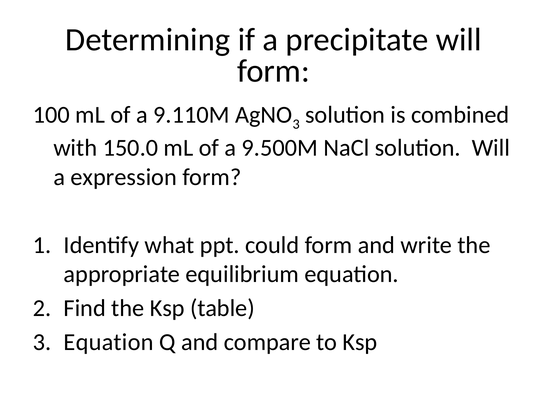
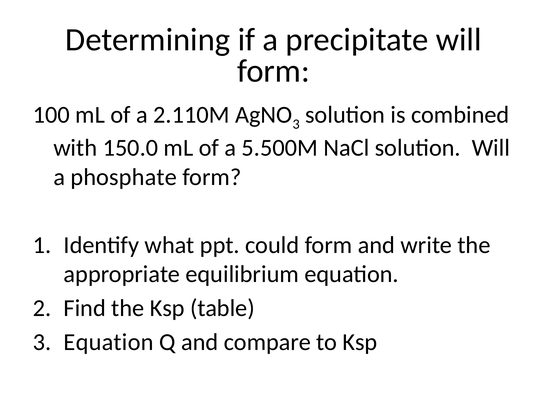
9.110M: 9.110M -> 2.110M (191, 115)
9.500M: 9.500M -> 5.500M (280, 148)
expression: expression -> phosphate (124, 177)
